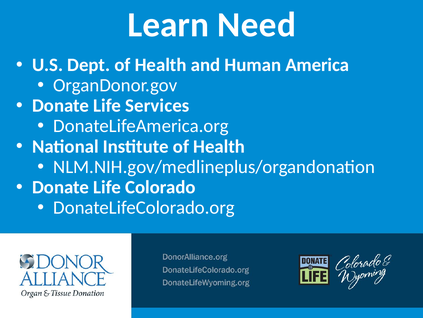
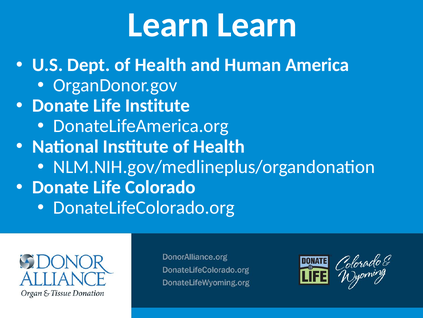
Learn Need: Need -> Learn (257, 25)
Life Services: Services -> Institute (157, 105)
